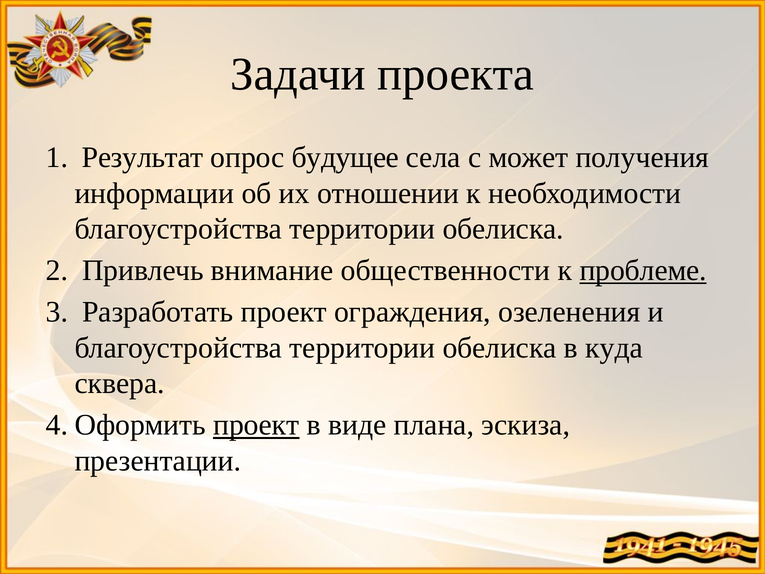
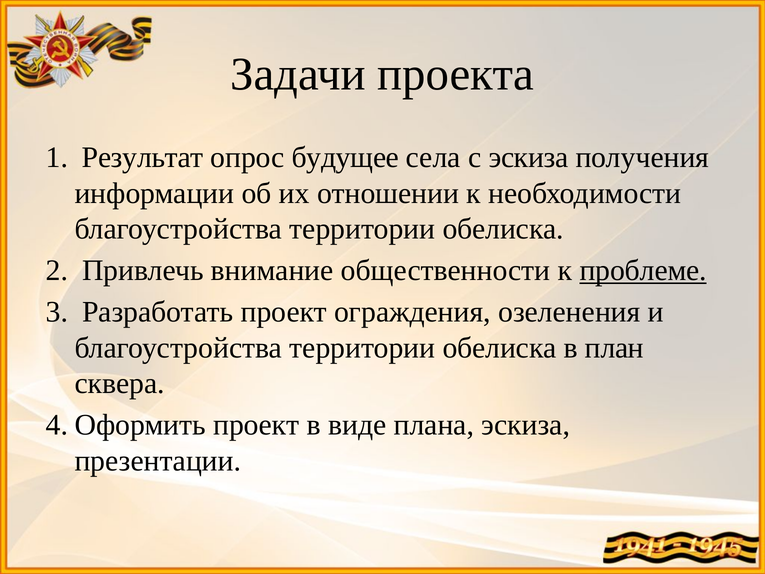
с может: может -> эскиза (529, 158)
куда: куда -> план (614, 348)
проект underline: present -> none (256, 425)
